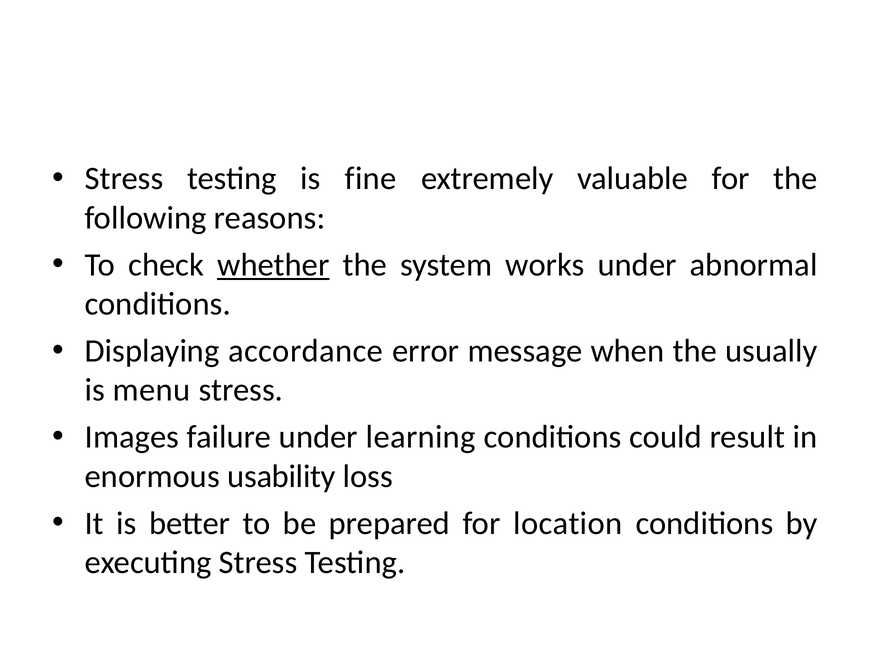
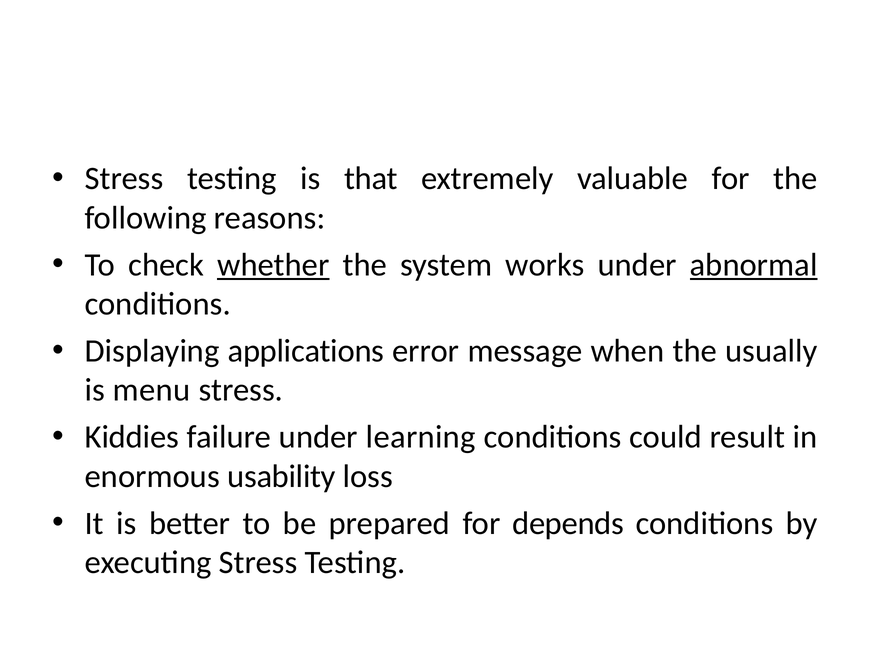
fine: fine -> that (371, 178)
abnormal underline: none -> present (754, 265)
accordance: accordance -> applications (306, 351)
Images: Images -> Kiddies (132, 437)
location: location -> depends (568, 523)
